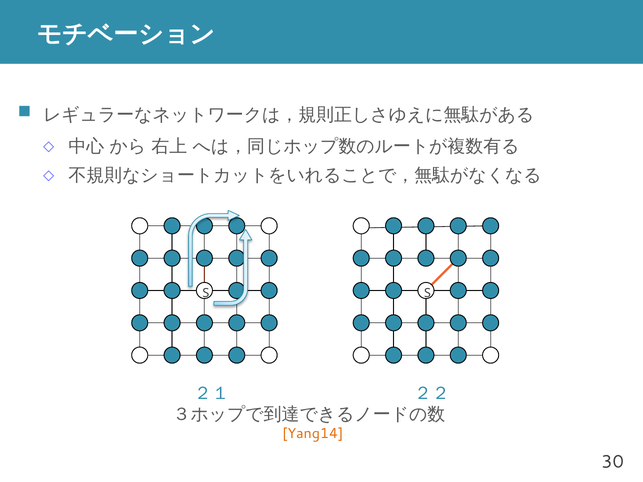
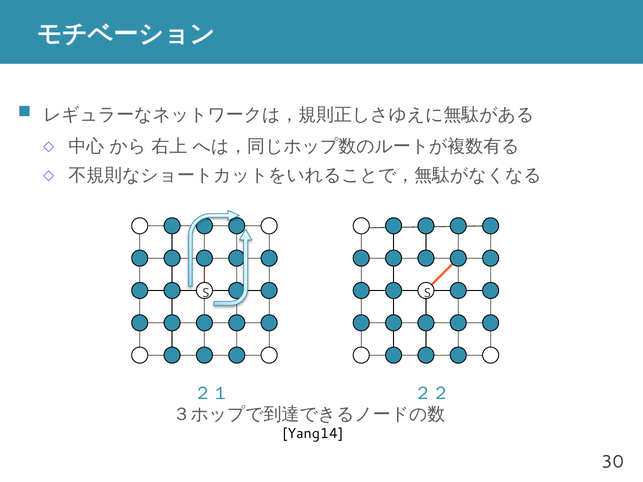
Yang14 colour: orange -> black (313, 434)
